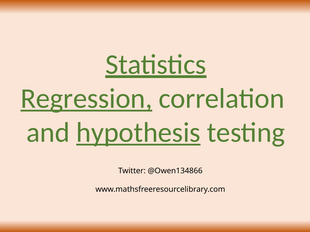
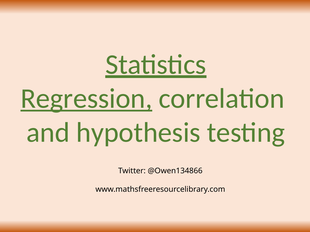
hypothesis underline: present -> none (138, 133)
